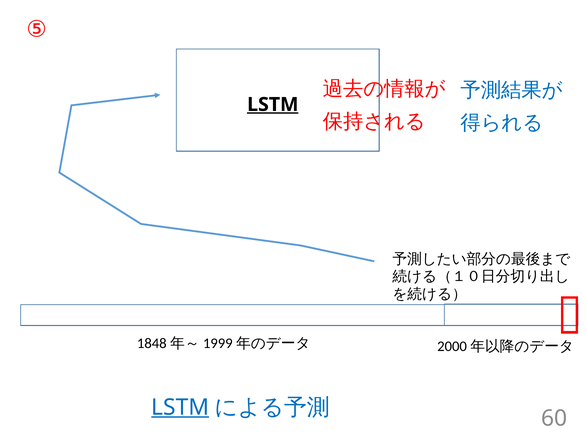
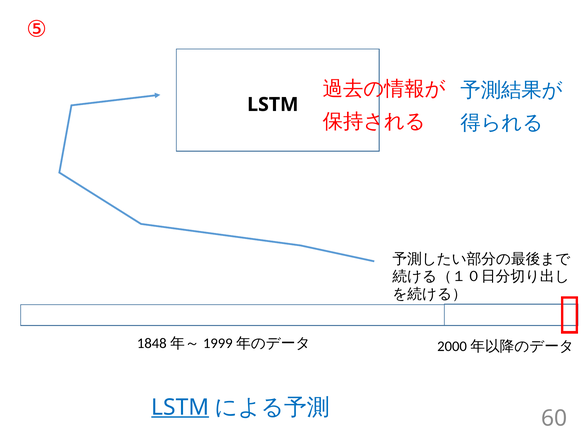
LSTM underline: present -> none (273, 105)
